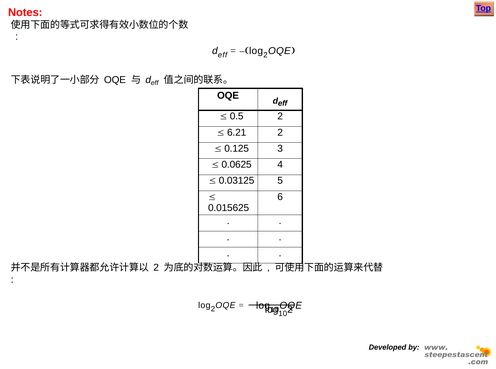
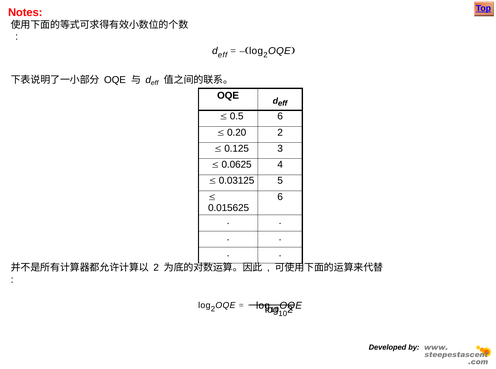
0.5 2: 2 -> 6 (280, 116)
6.21: 6.21 -> 0.20 (237, 132)
